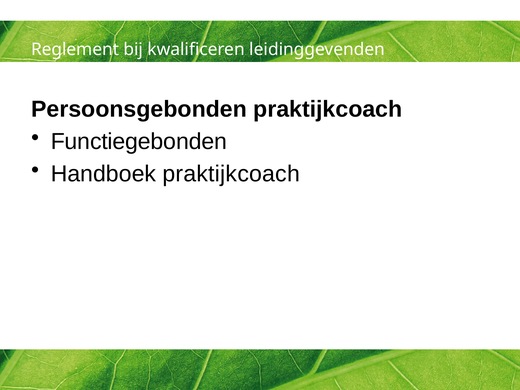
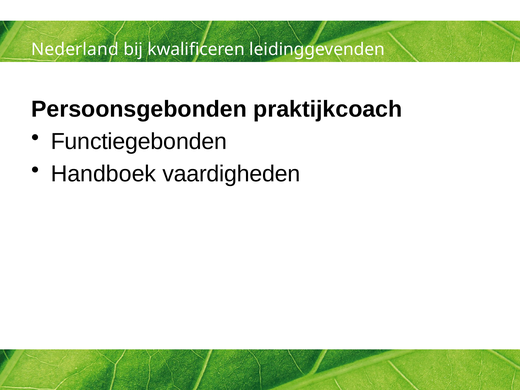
Reglement: Reglement -> Nederland (75, 49)
Handboek praktijkcoach: praktijkcoach -> vaardigheden (231, 174)
